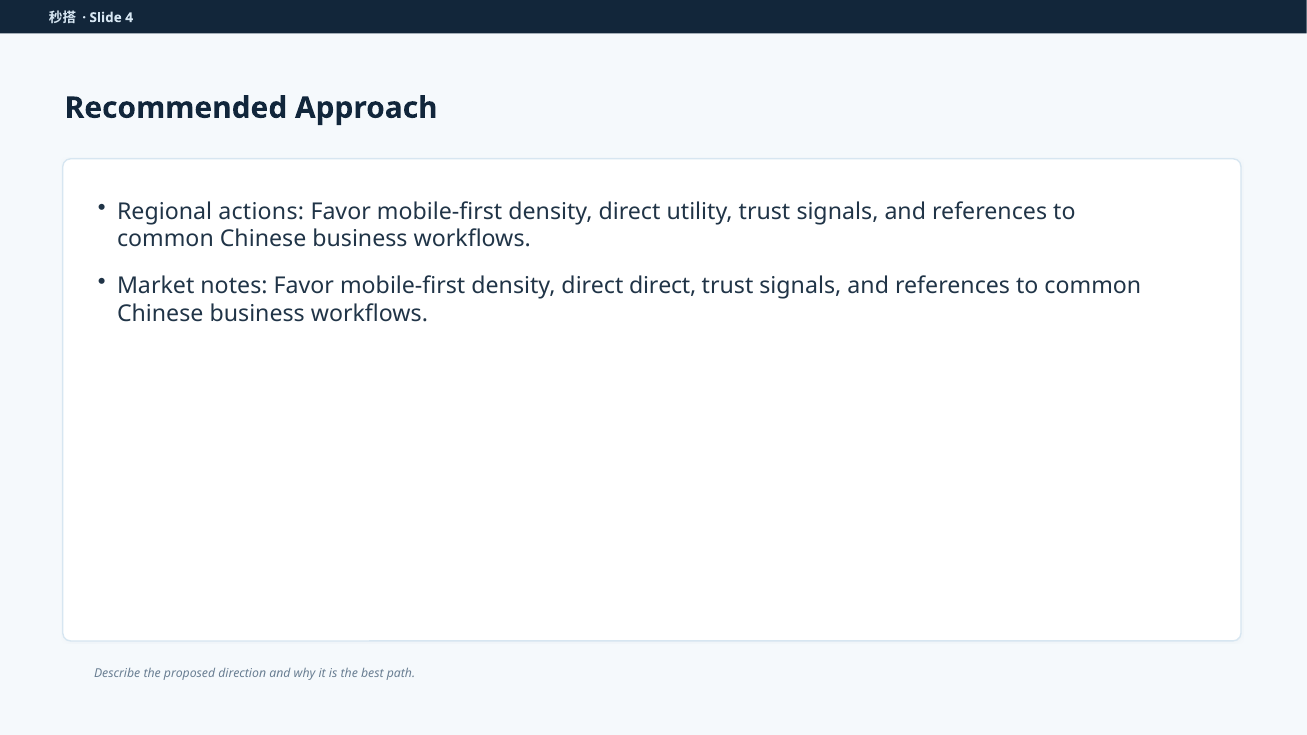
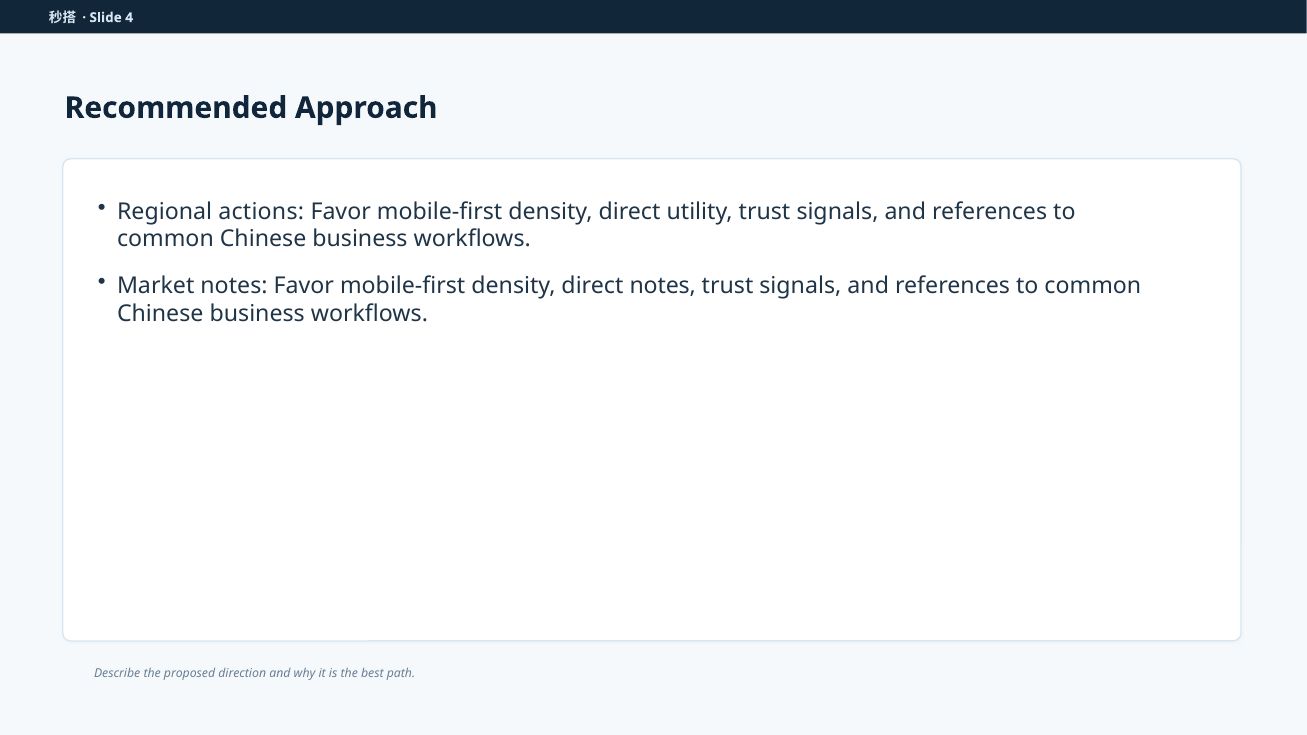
direct direct: direct -> notes (663, 286)
